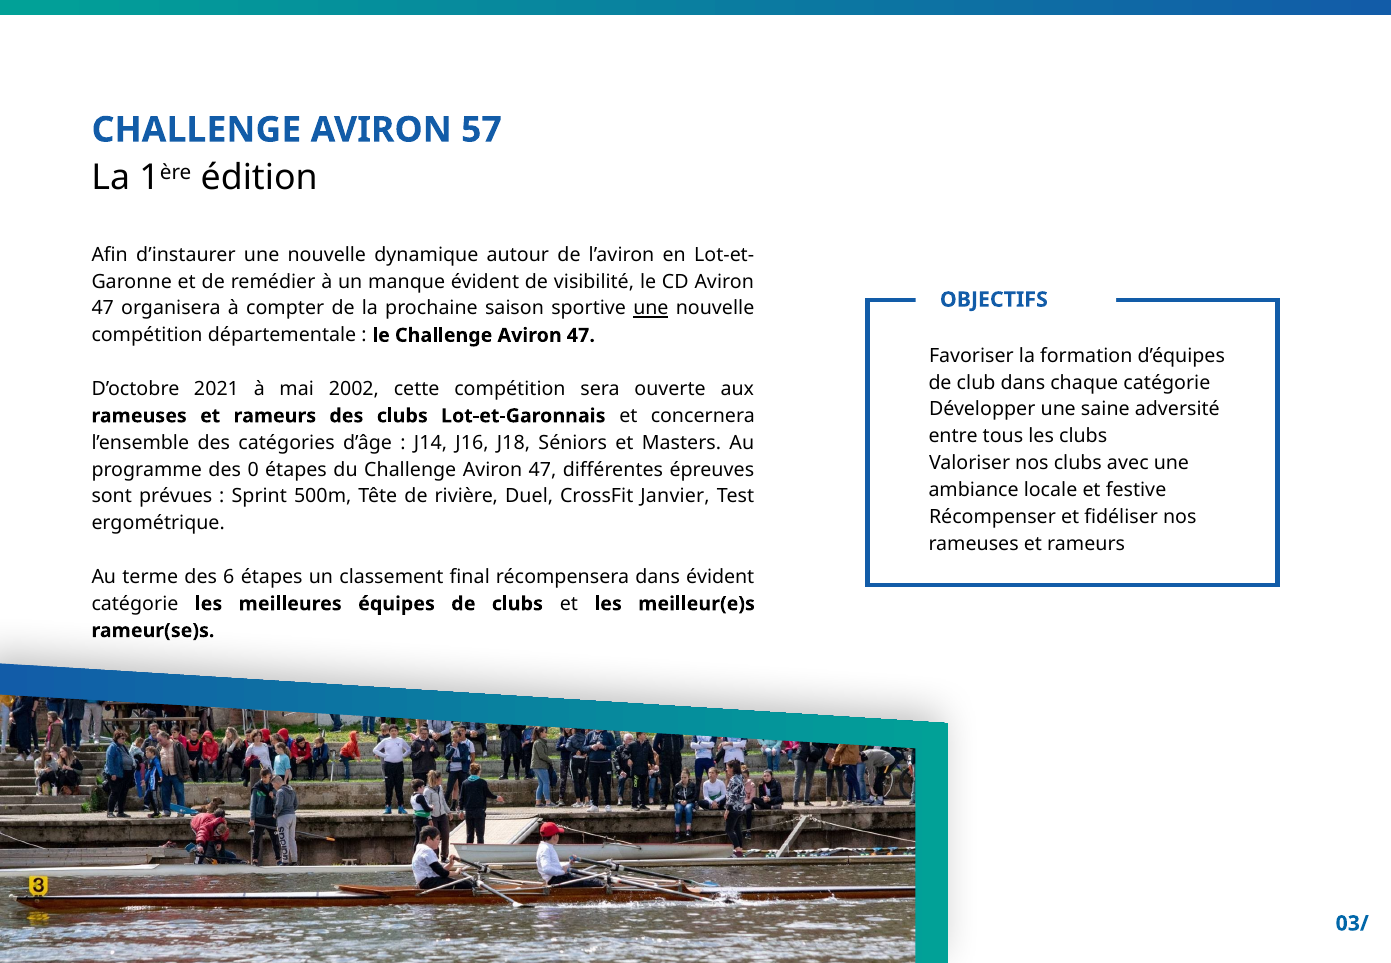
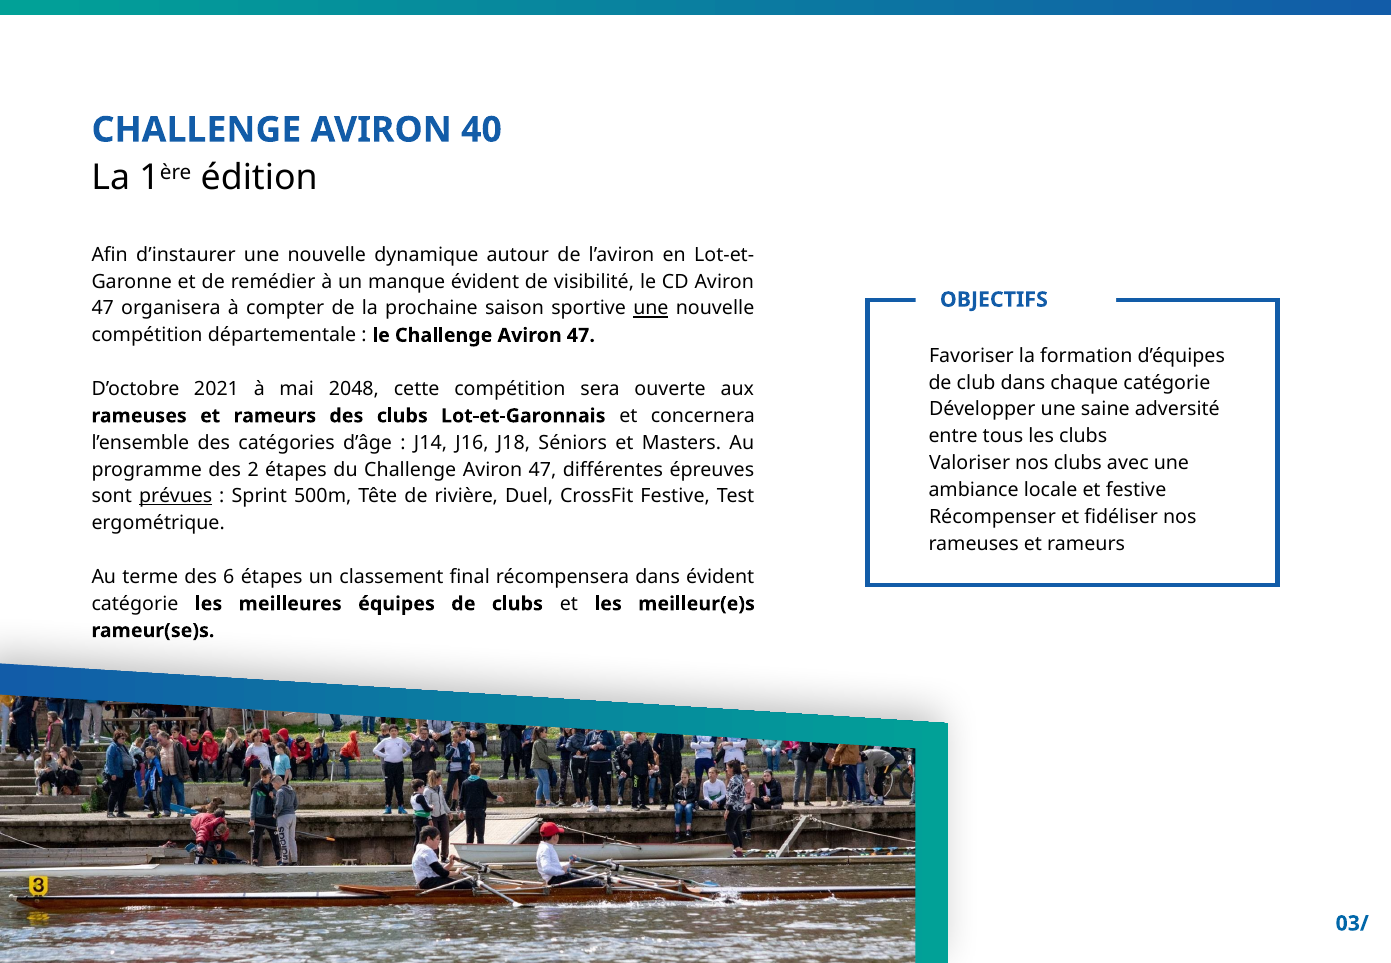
57: 57 -> 40 (481, 130)
2002: 2002 -> 2048 (354, 389)
0: 0 -> 2 (253, 470)
prévues underline: none -> present (176, 496)
CrossFit Janvier: Janvier -> Festive (675, 496)
